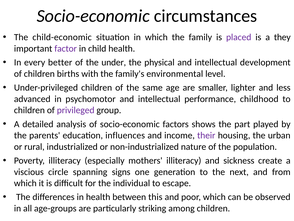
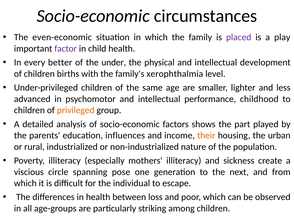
child-economic: child-economic -> even-economic (62, 37)
they: they -> play (282, 37)
environmental: environmental -> xerophthalmia (175, 74)
privileged colour: purple -> orange (76, 110)
their colour: purple -> orange (206, 135)
signs: signs -> pose (121, 172)
this: this -> loss (155, 197)
